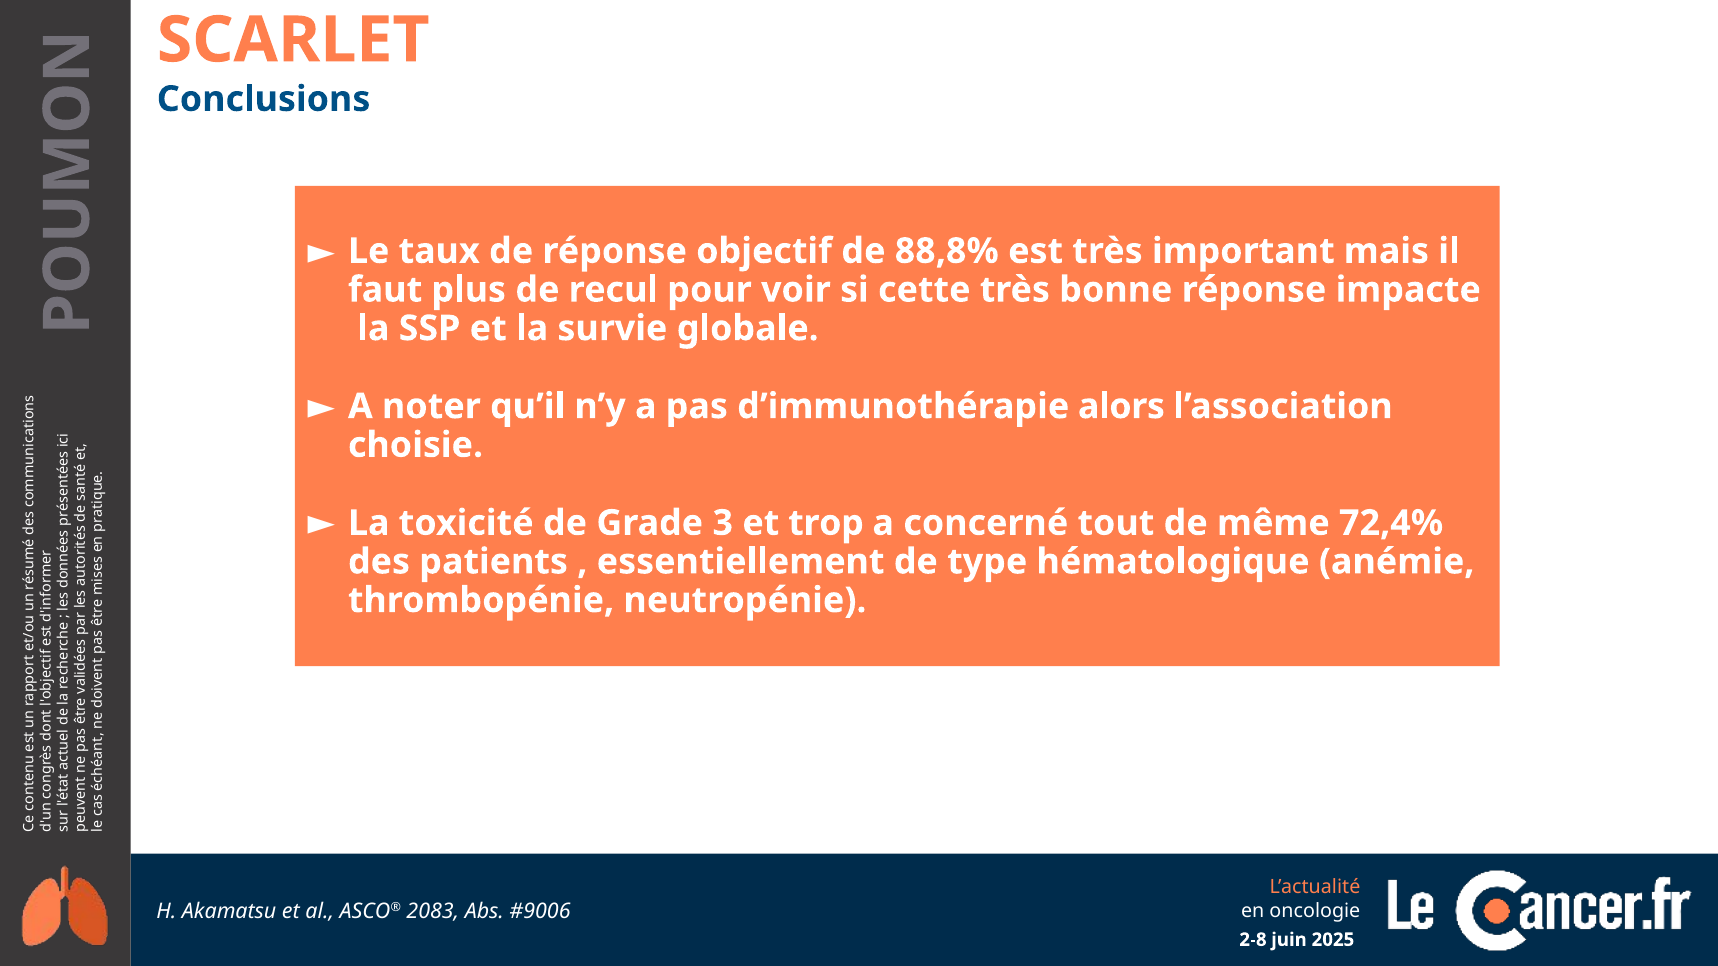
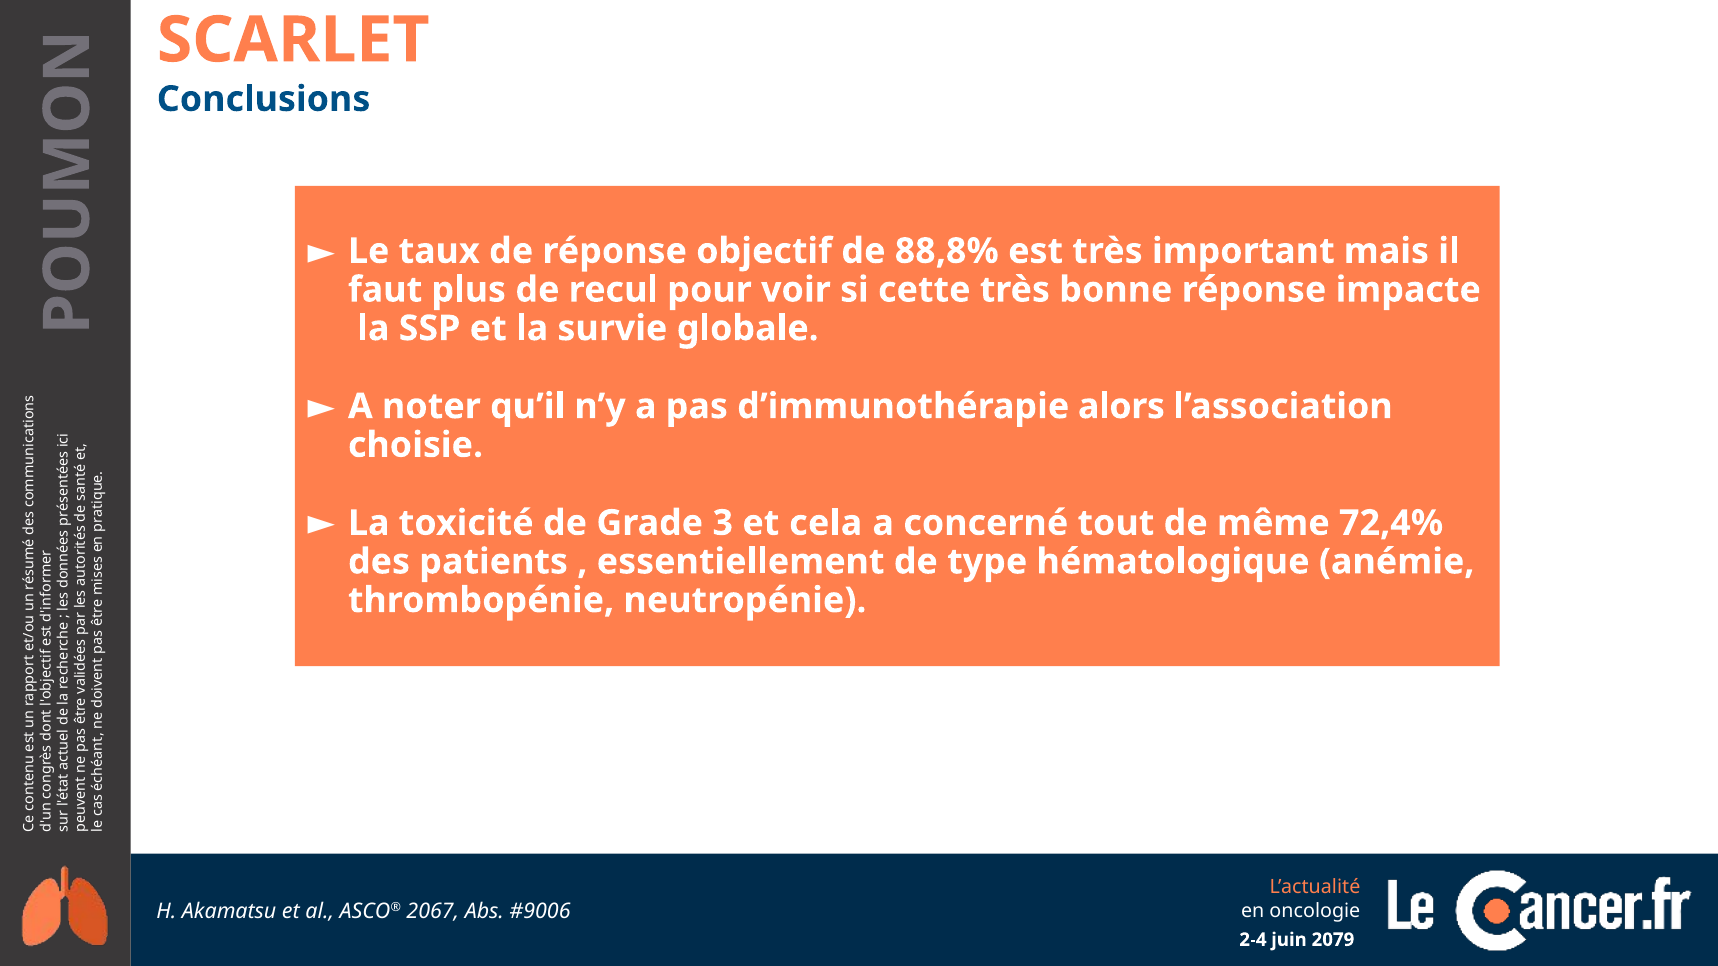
trop: trop -> cela (826, 523)
2083: 2083 -> 2067 (433, 912)
2-8: 2-8 -> 2-4 (1253, 940)
2025: 2025 -> 2079 (1333, 940)
